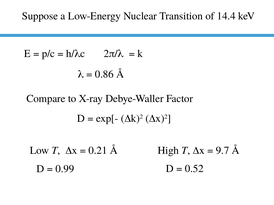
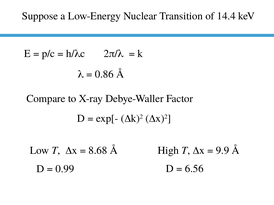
0.21: 0.21 -> 8.68 (98, 151)
9.7: 9.7 -> 9.9 (223, 151)
0.52: 0.52 -> 6.56 (194, 169)
